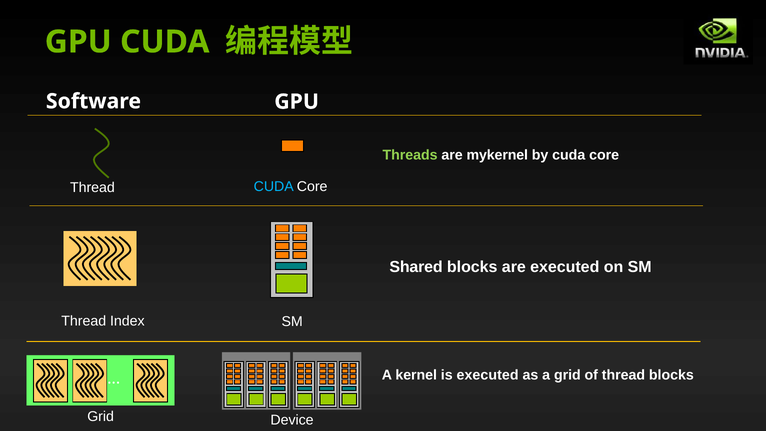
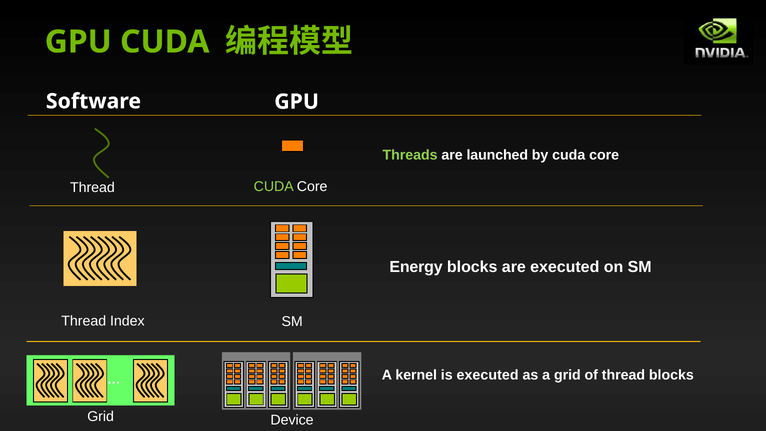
mykernel: mykernel -> launched (497, 155)
CUDA colour: light blue -> light green (274, 187)
Shared: Shared -> Energy (416, 267)
